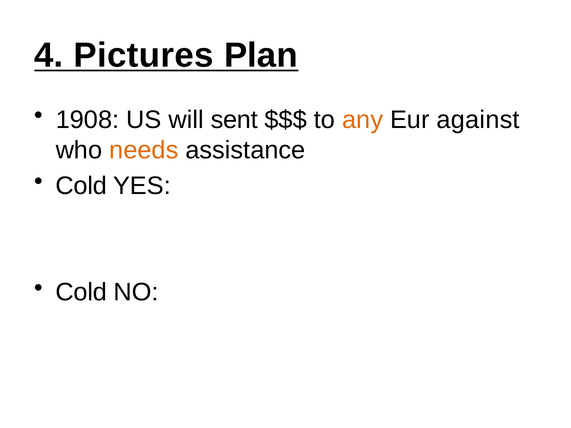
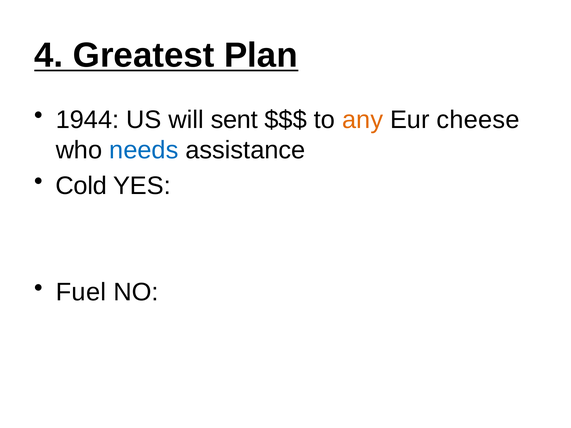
Pictures: Pictures -> Greatest (144, 55)
1908: 1908 -> 1944 (87, 120)
against: against -> cheese (478, 120)
needs colour: orange -> blue (144, 150)
Cold: Cold -> Fuel (81, 292)
